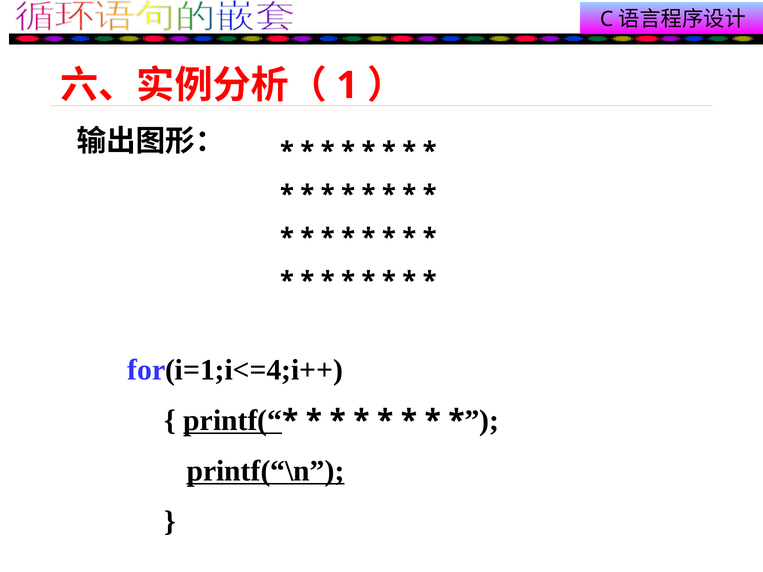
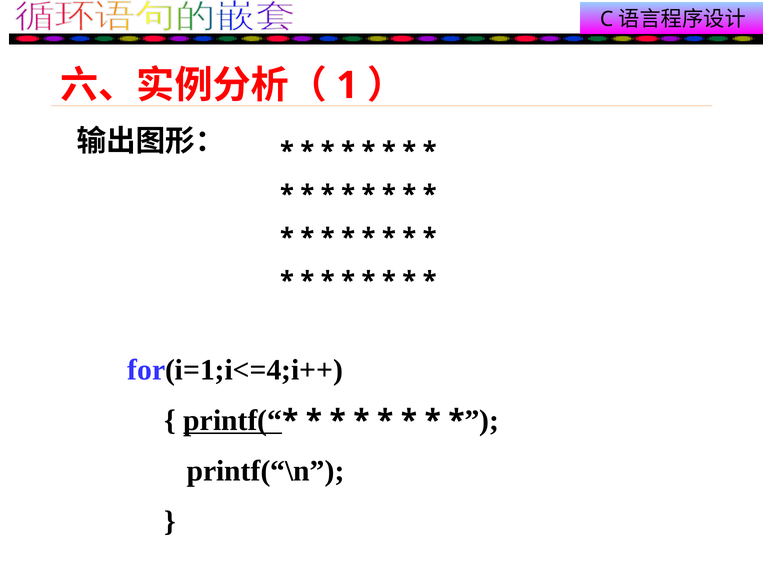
printf(“\n underline: present -> none (266, 471)
